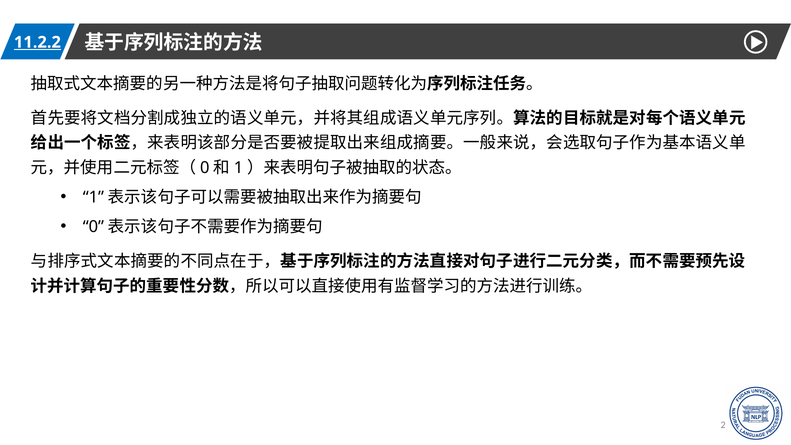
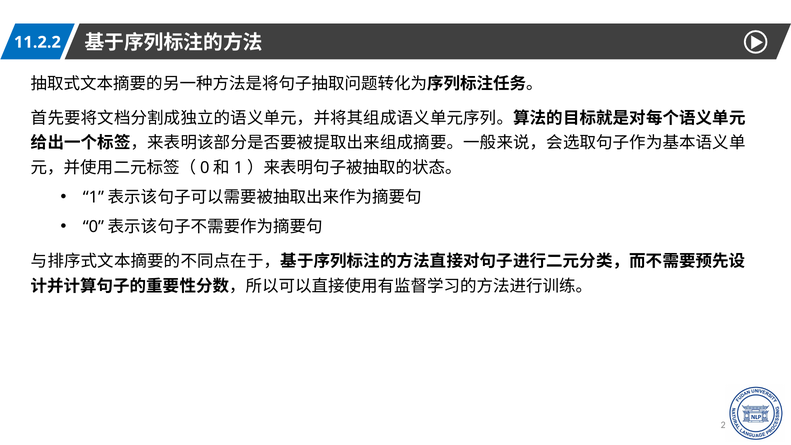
11.2.2 underline: present -> none (37, 42)
